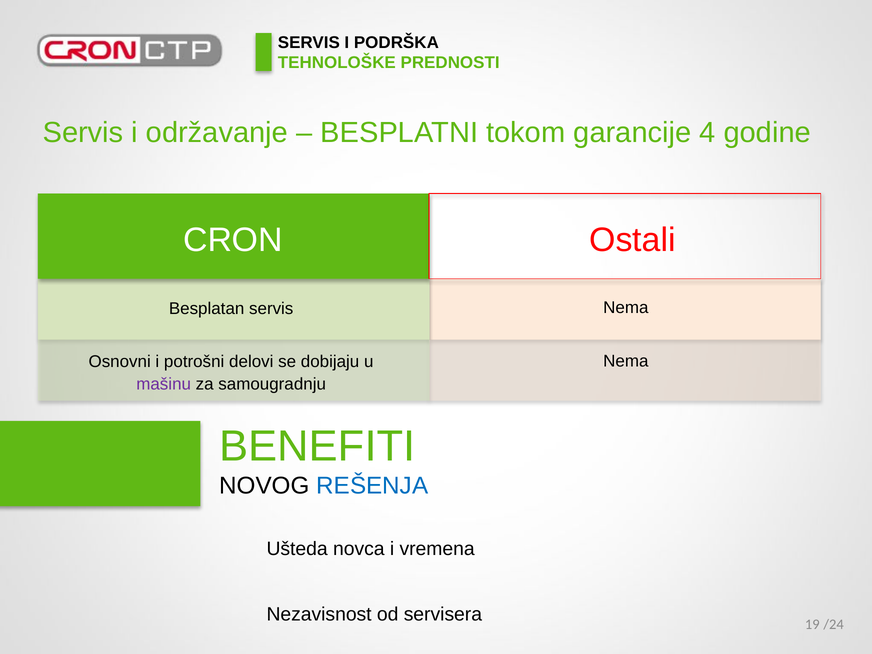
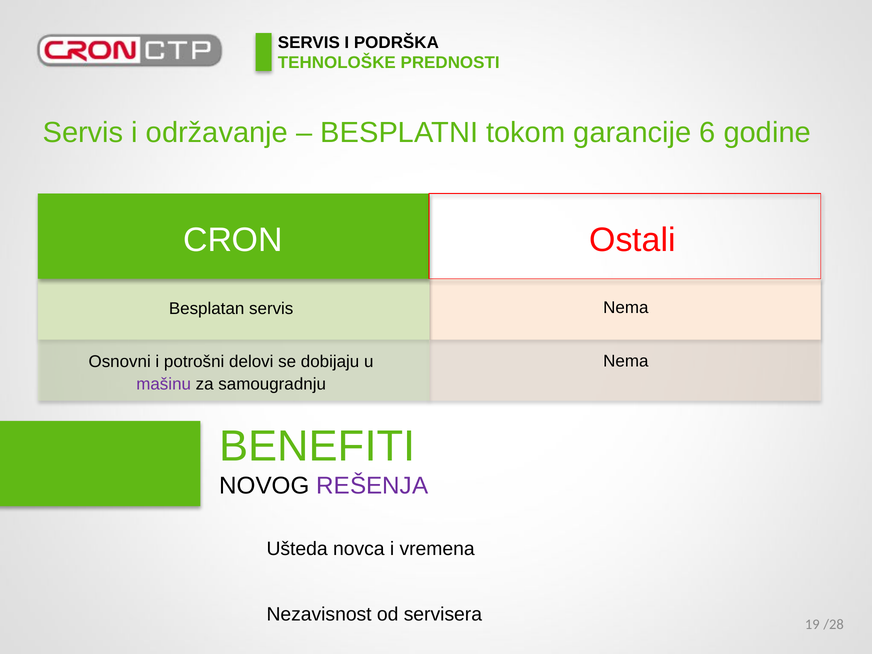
4: 4 -> 6 (707, 132)
REŠENJA colour: blue -> purple (372, 486)
/24: /24 -> /28 (834, 625)
